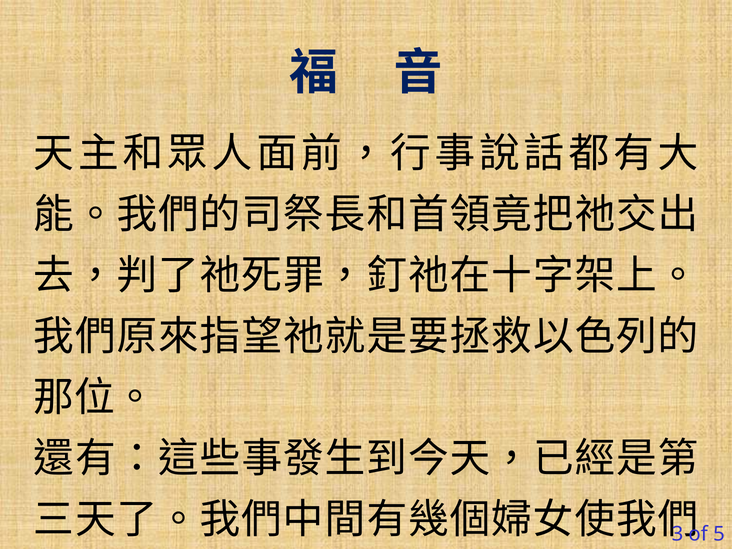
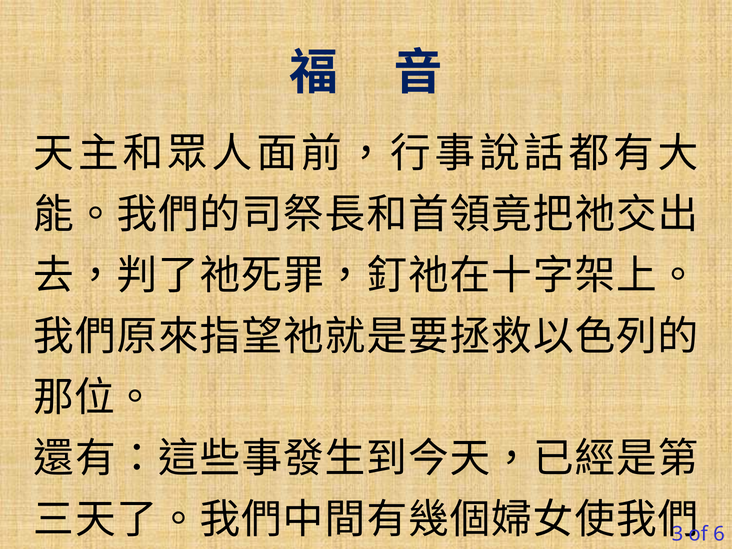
5: 5 -> 6 (719, 534)
